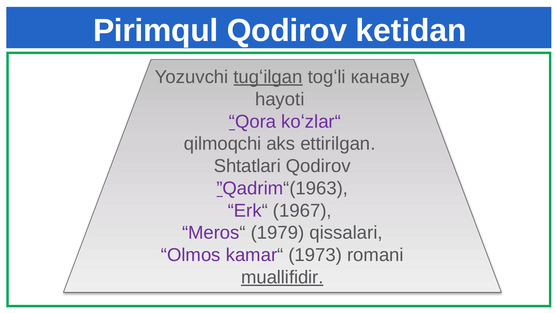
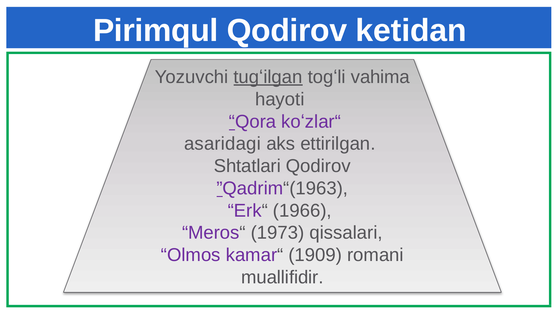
канаву: канаву -> vahima (380, 77)
qilmoqchi: qilmoqchi -> asaridagi (222, 144)
1967: 1967 -> 1966 (302, 210)
1979: 1979 -> 1973 (278, 233)
1973: 1973 -> 1909 (315, 255)
muallifidir underline: present -> none (282, 277)
